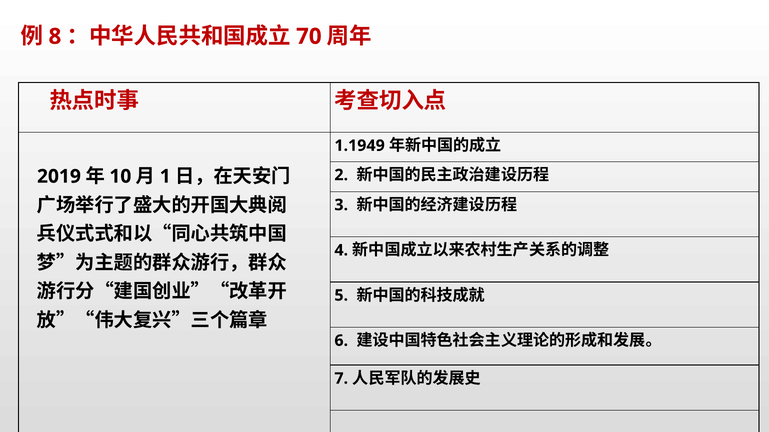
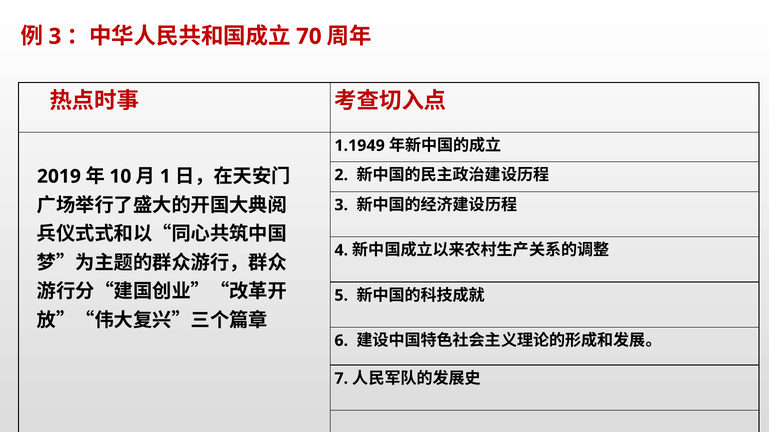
8: 8 -> 3 (55, 37)
